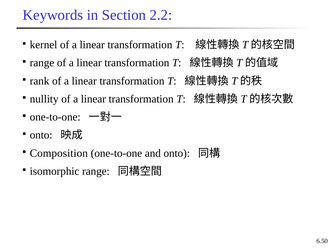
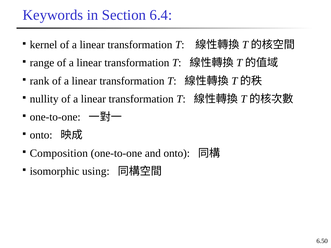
2.2: 2.2 -> 6.4 (161, 15)
isomorphic range: range -> using (96, 171)
